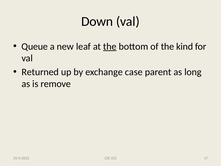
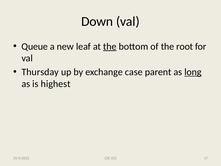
kind: kind -> root (185, 46)
Returned: Returned -> Thursday (40, 72)
long underline: none -> present (193, 72)
remove: remove -> highest (56, 84)
